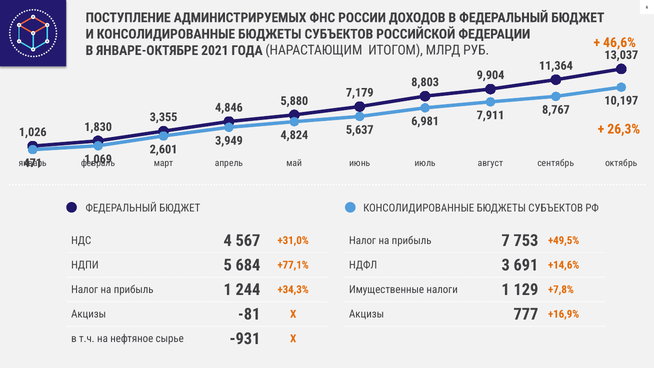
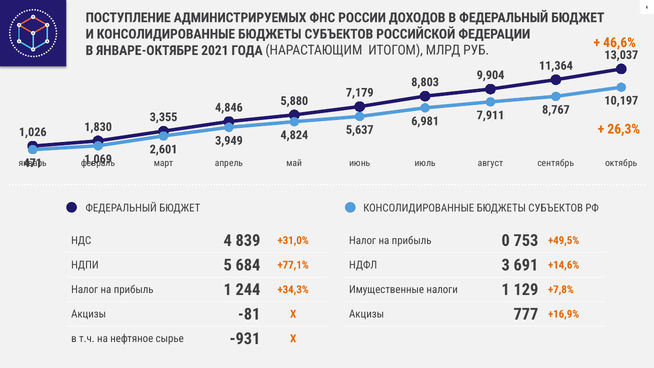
567: 567 -> 839 (248, 240)
7: 7 -> 0 (506, 240)
